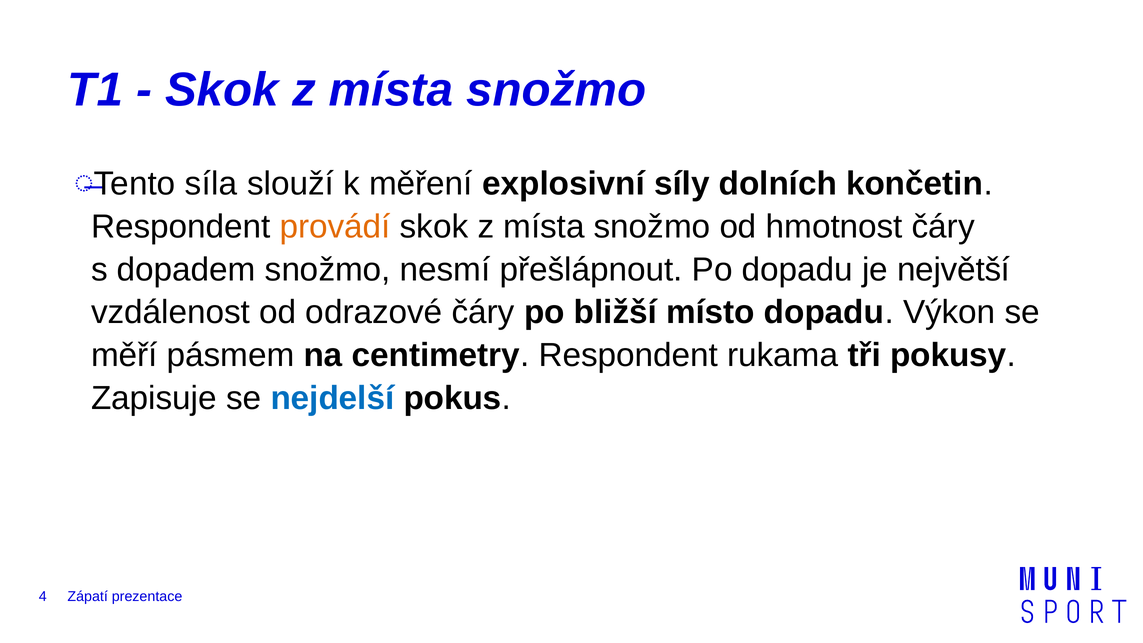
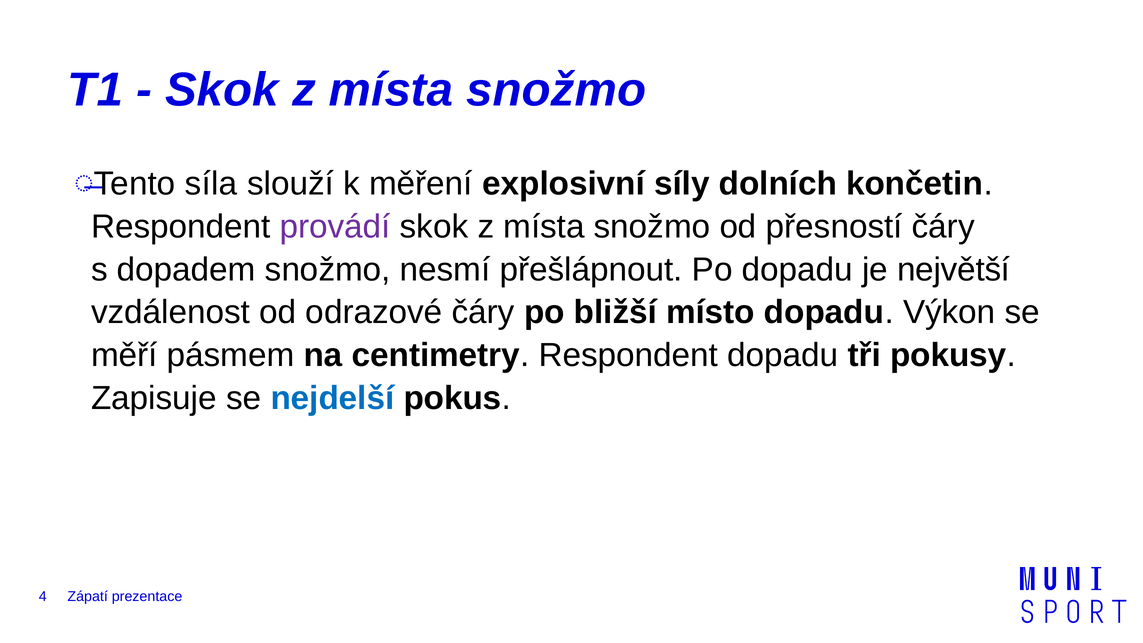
provádí colour: orange -> purple (335, 227)
hmotnost: hmotnost -> přesností (834, 227)
Respondent rukama: rukama -> dopadu (783, 355)
